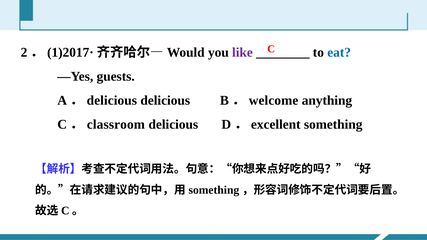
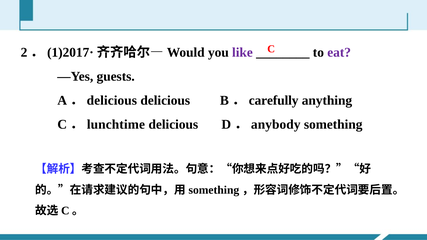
eat colour: blue -> purple (339, 52)
welcome: welcome -> carefully (274, 100)
classroom: classroom -> lunchtime (116, 124)
excellent: excellent -> anybody (276, 124)
